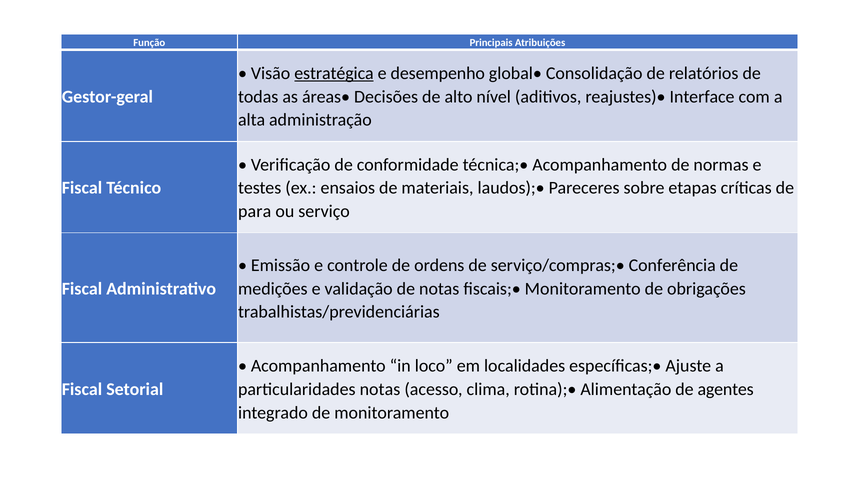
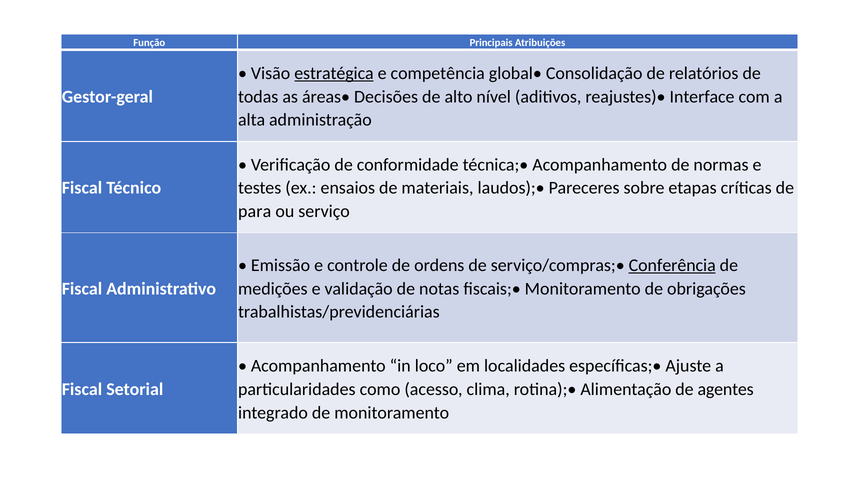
desempenho: desempenho -> competência (438, 73)
Conferência underline: none -> present (672, 265)
particularidades notas: notas -> como (380, 389)
